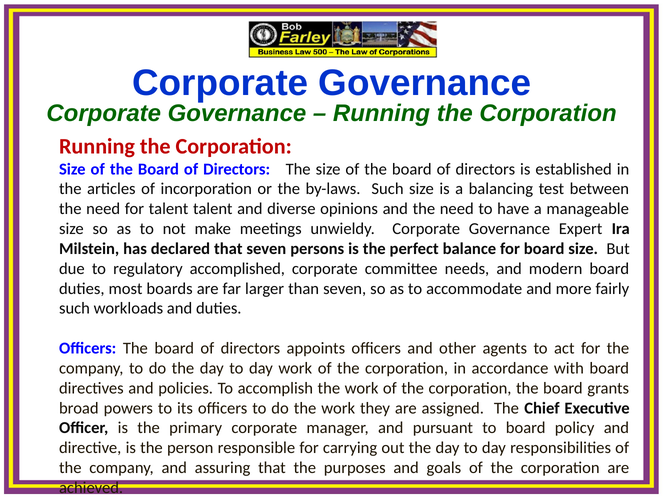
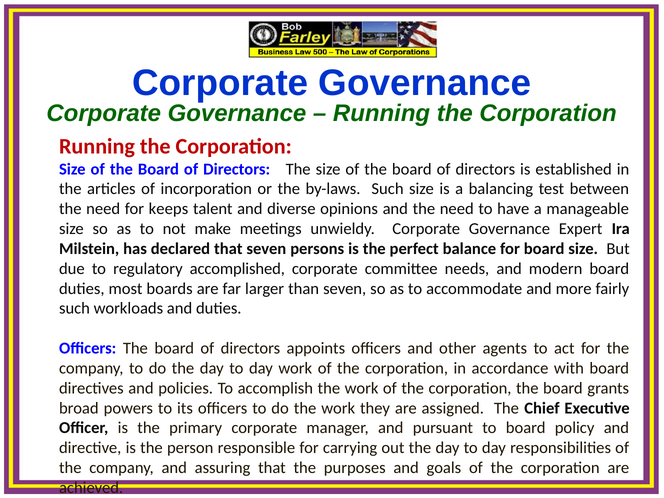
for talent: talent -> keeps (169, 209)
